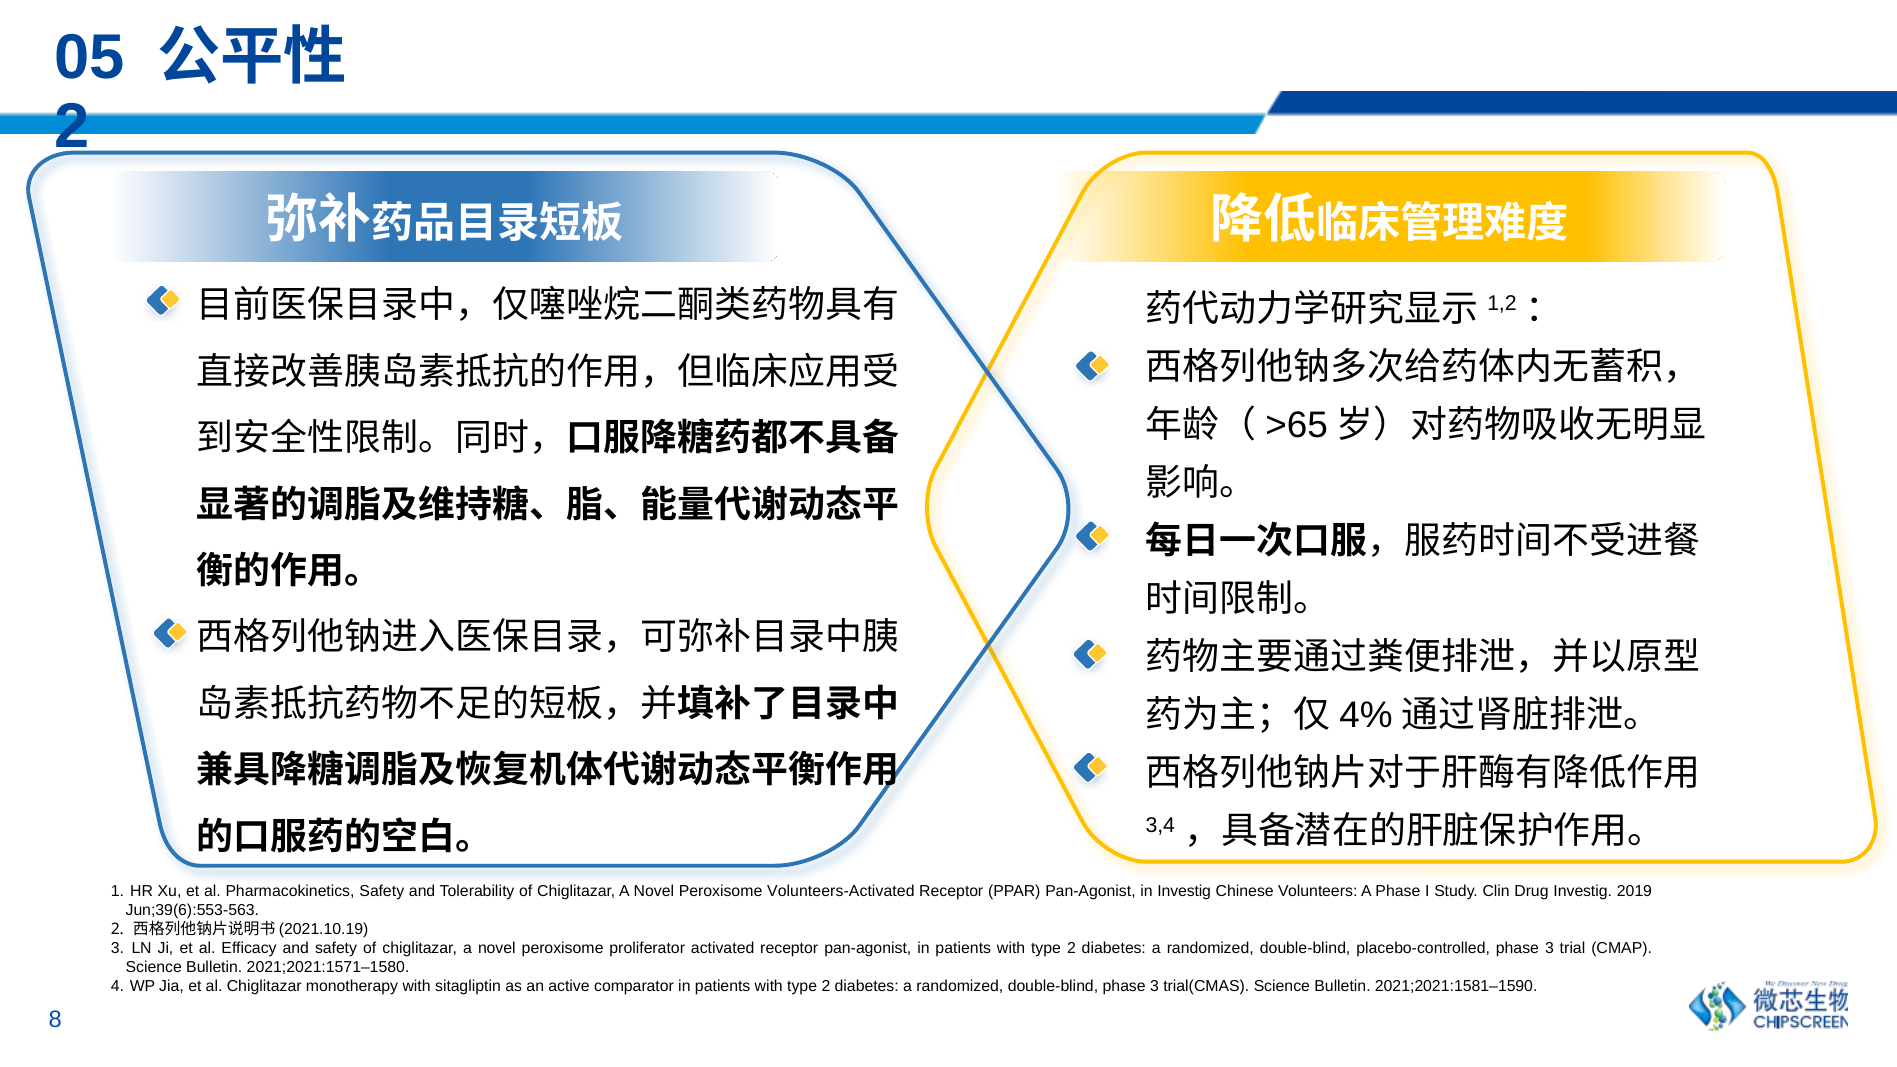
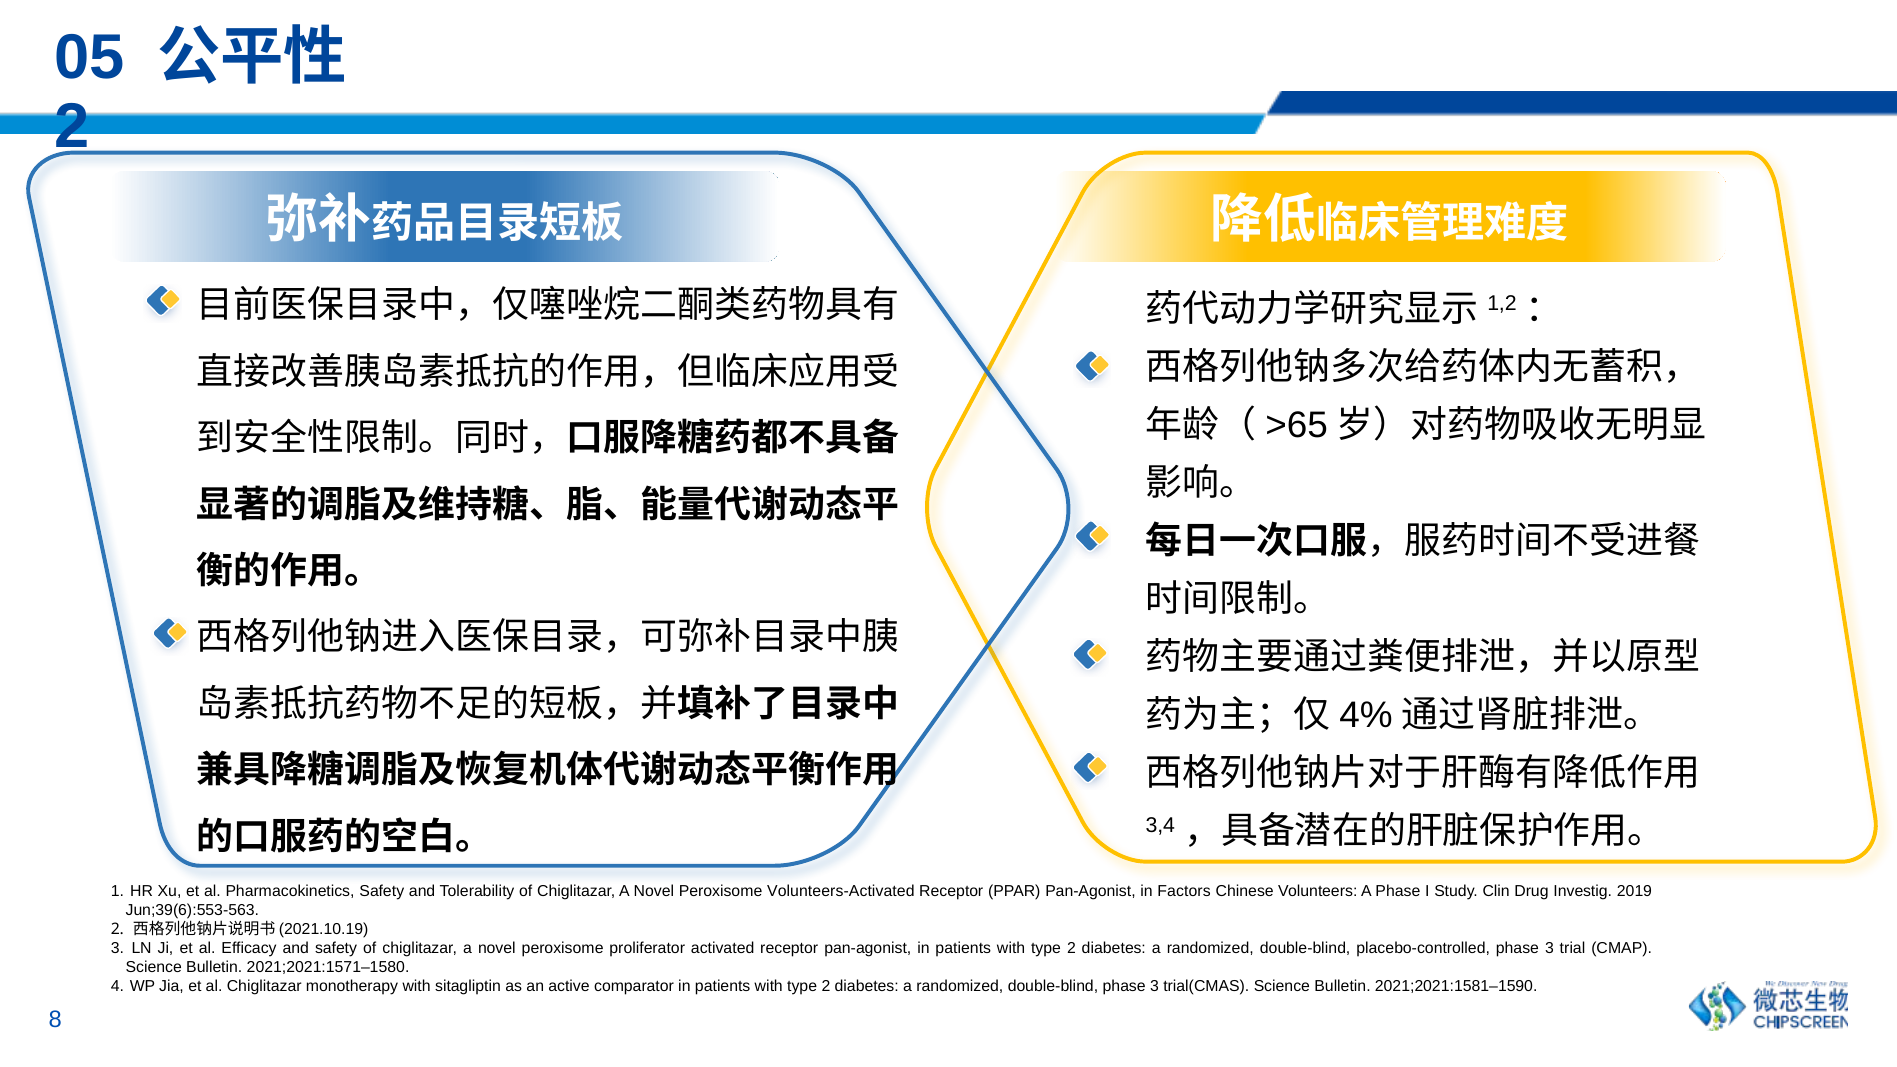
in Investig: Investig -> Factors (1184, 892)
